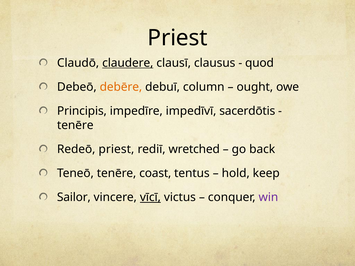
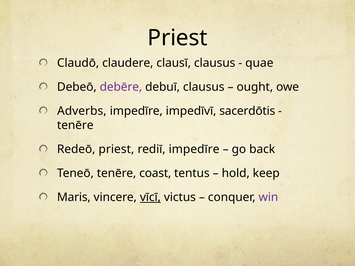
claudere underline: present -> none (128, 63)
quod: quod -> quae (259, 63)
debēre colour: orange -> purple (121, 87)
debuī column: column -> clausus (204, 87)
Principis: Principis -> Adverbs (82, 111)
rediī wretched: wretched -> impedīre (194, 149)
Sailor: Sailor -> Maris (74, 197)
